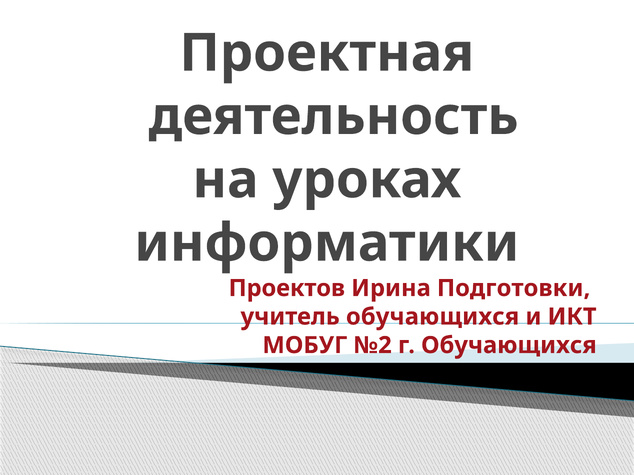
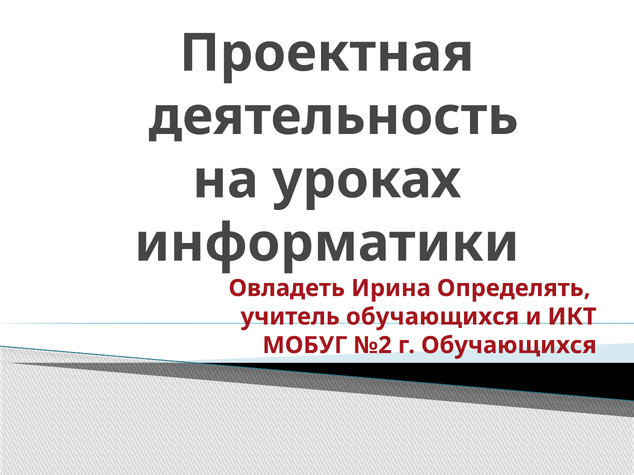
Проектов: Проектов -> Овладеть (287, 289)
Подготовки: Подготовки -> Определять (514, 289)
